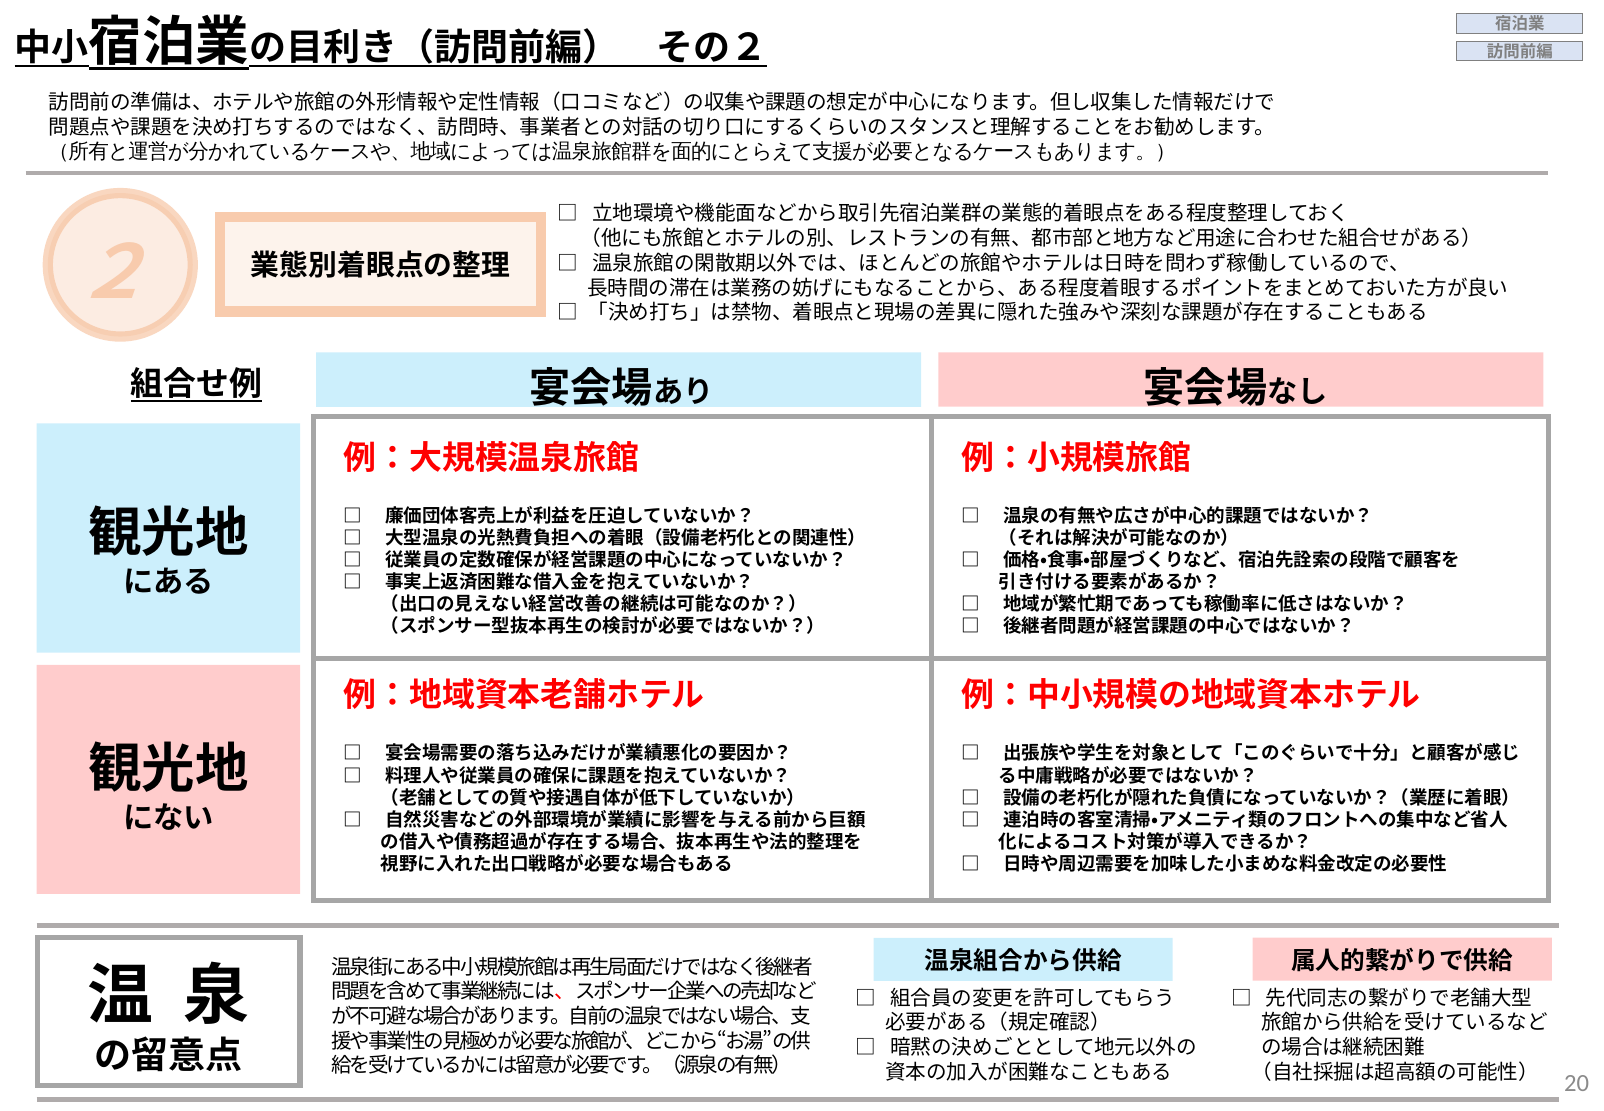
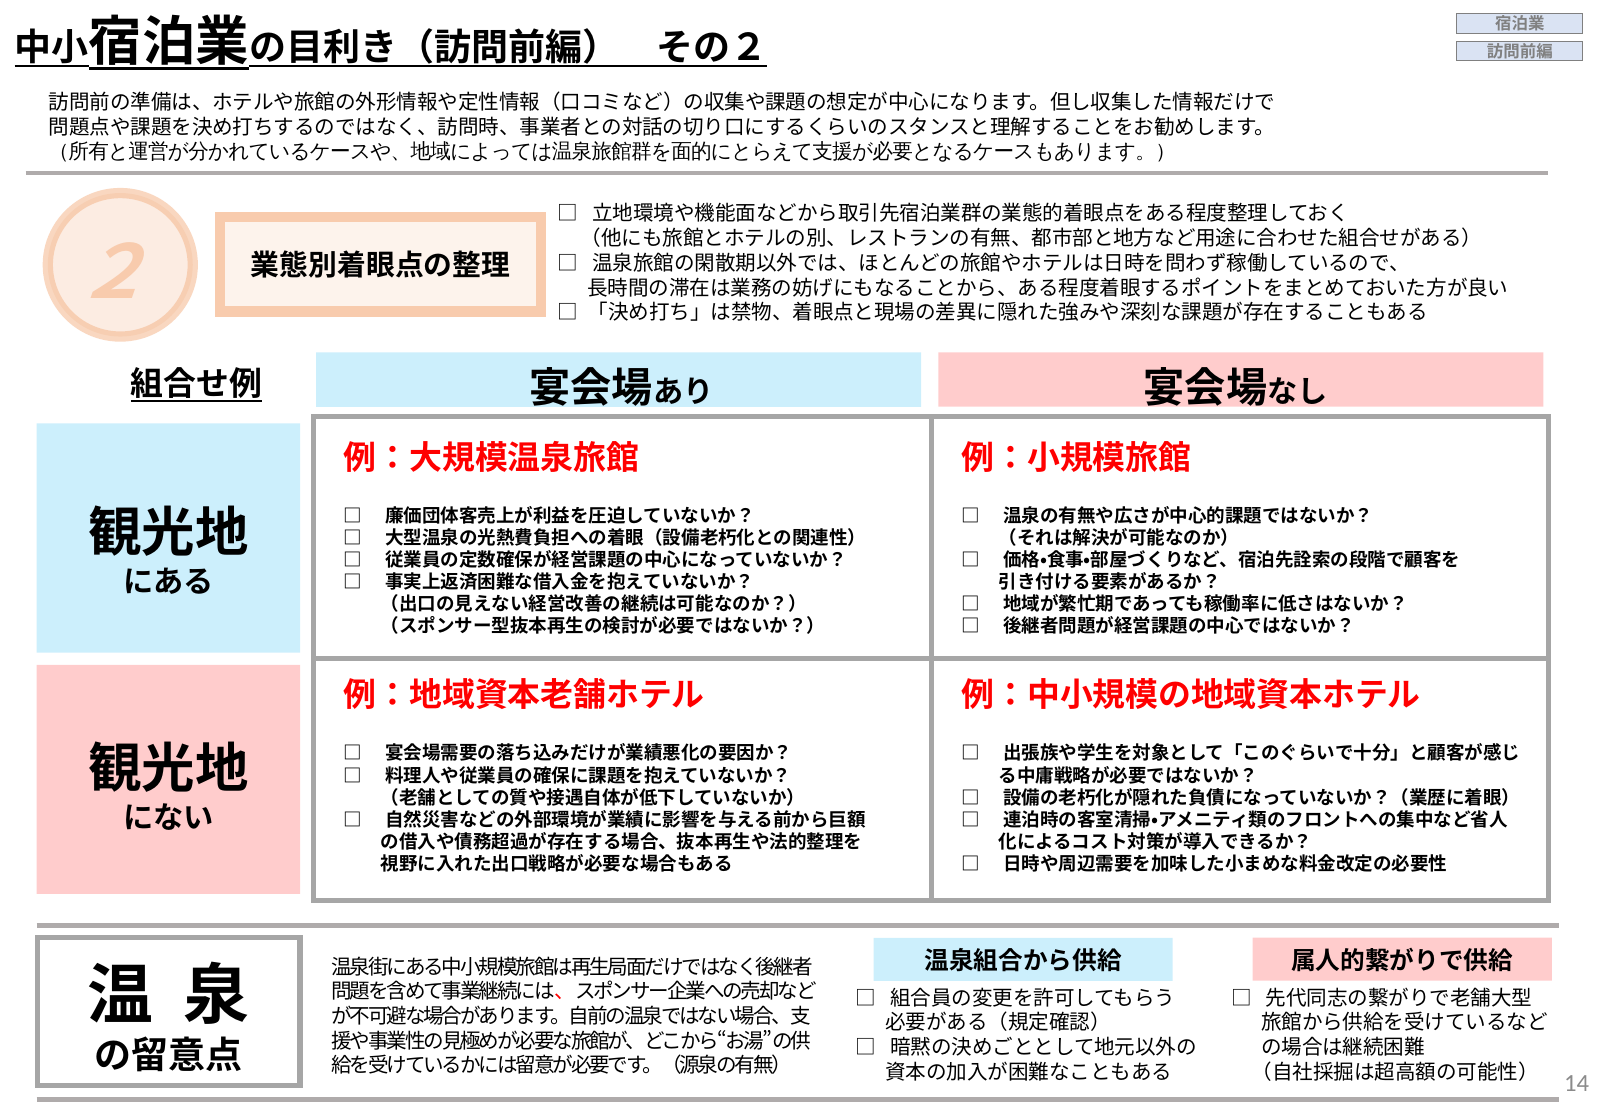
20: 20 -> 14 (1577, 1083)
